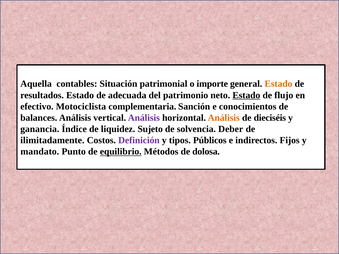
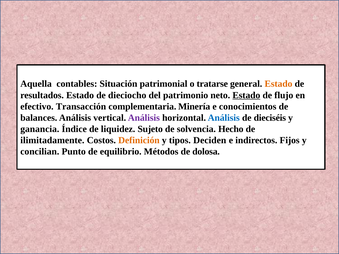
importe: importe -> tratarse (212, 84)
adecuada: adecuada -> dieciocho (127, 95)
Motociclista: Motociclista -> Transacción (81, 107)
Sanción: Sanción -> Minería (194, 107)
Análisis colour: orange -> blue (224, 118)
Deber: Deber -> Hecho (231, 129)
Definición colour: purple -> orange (139, 140)
Públicos: Públicos -> Deciden (210, 140)
mandato: mandato -> concilian (40, 152)
equilibrio underline: present -> none (121, 152)
